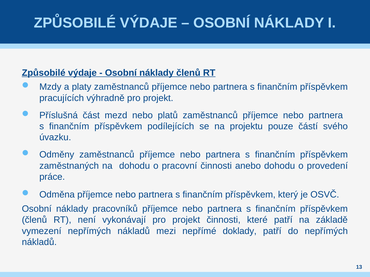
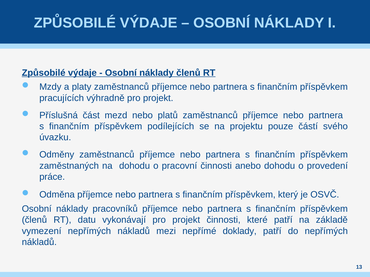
není: není -> datu (87, 220)
